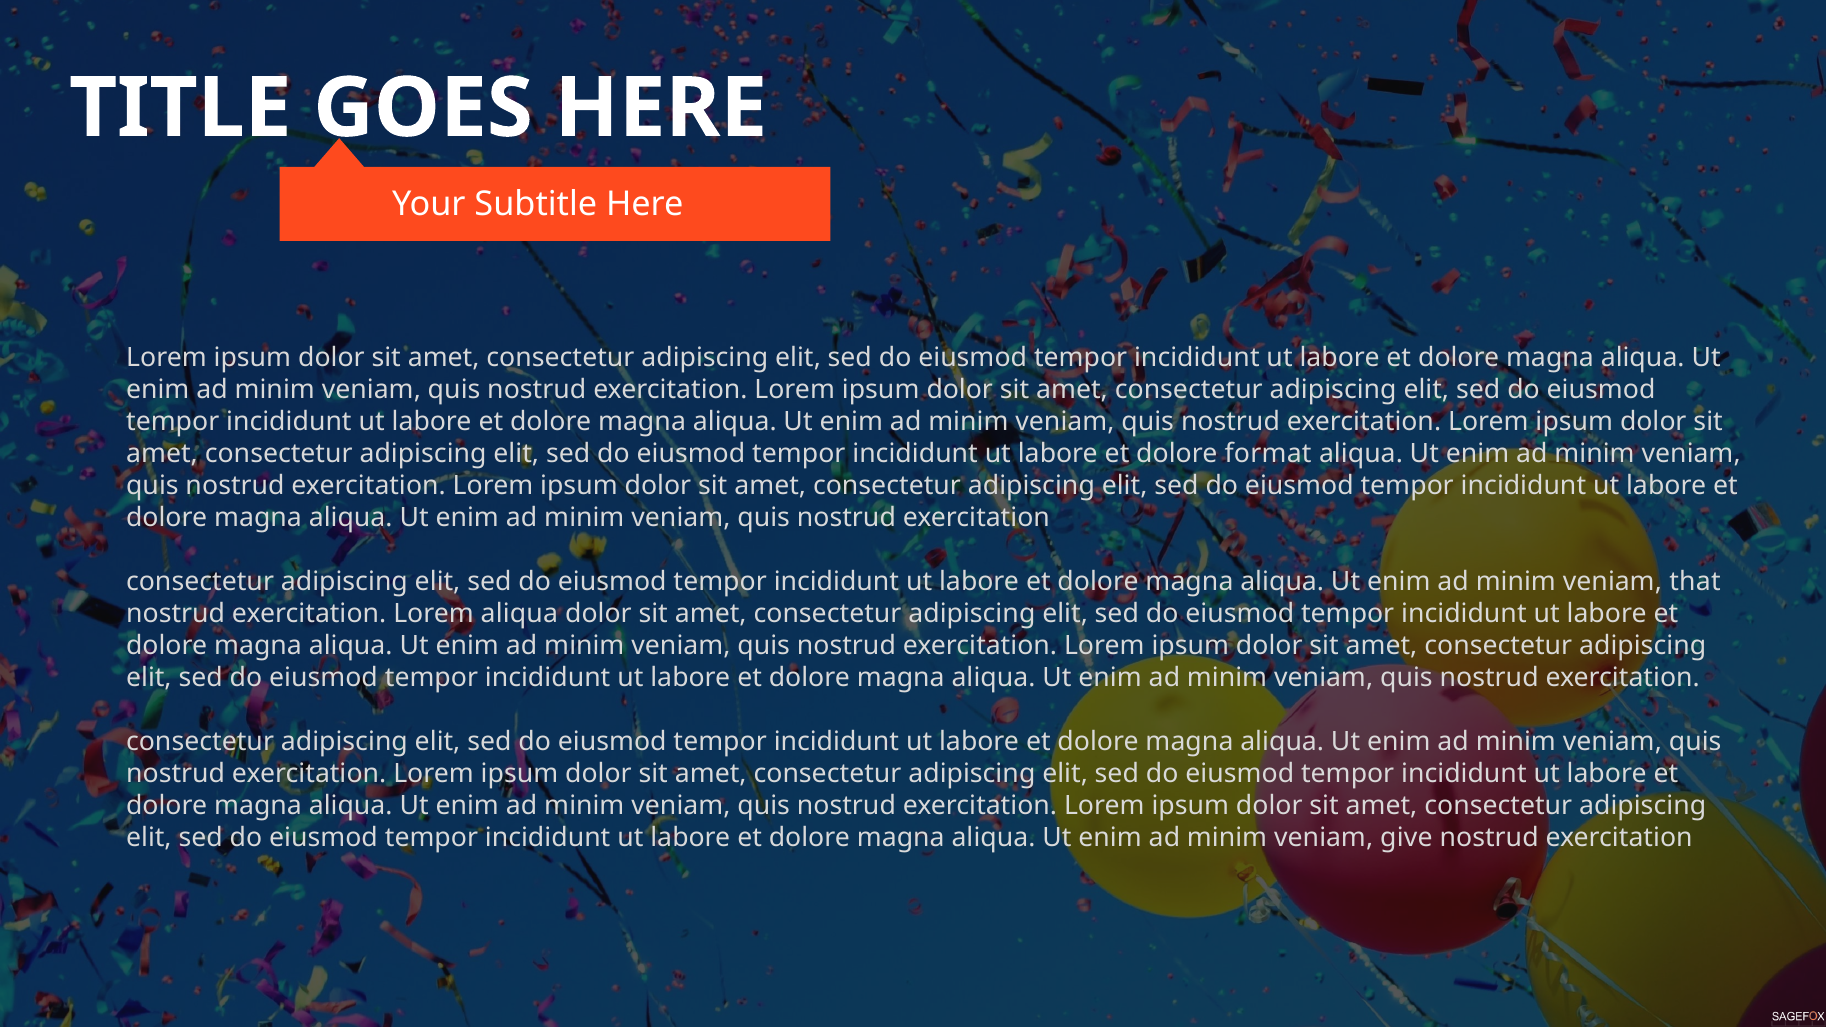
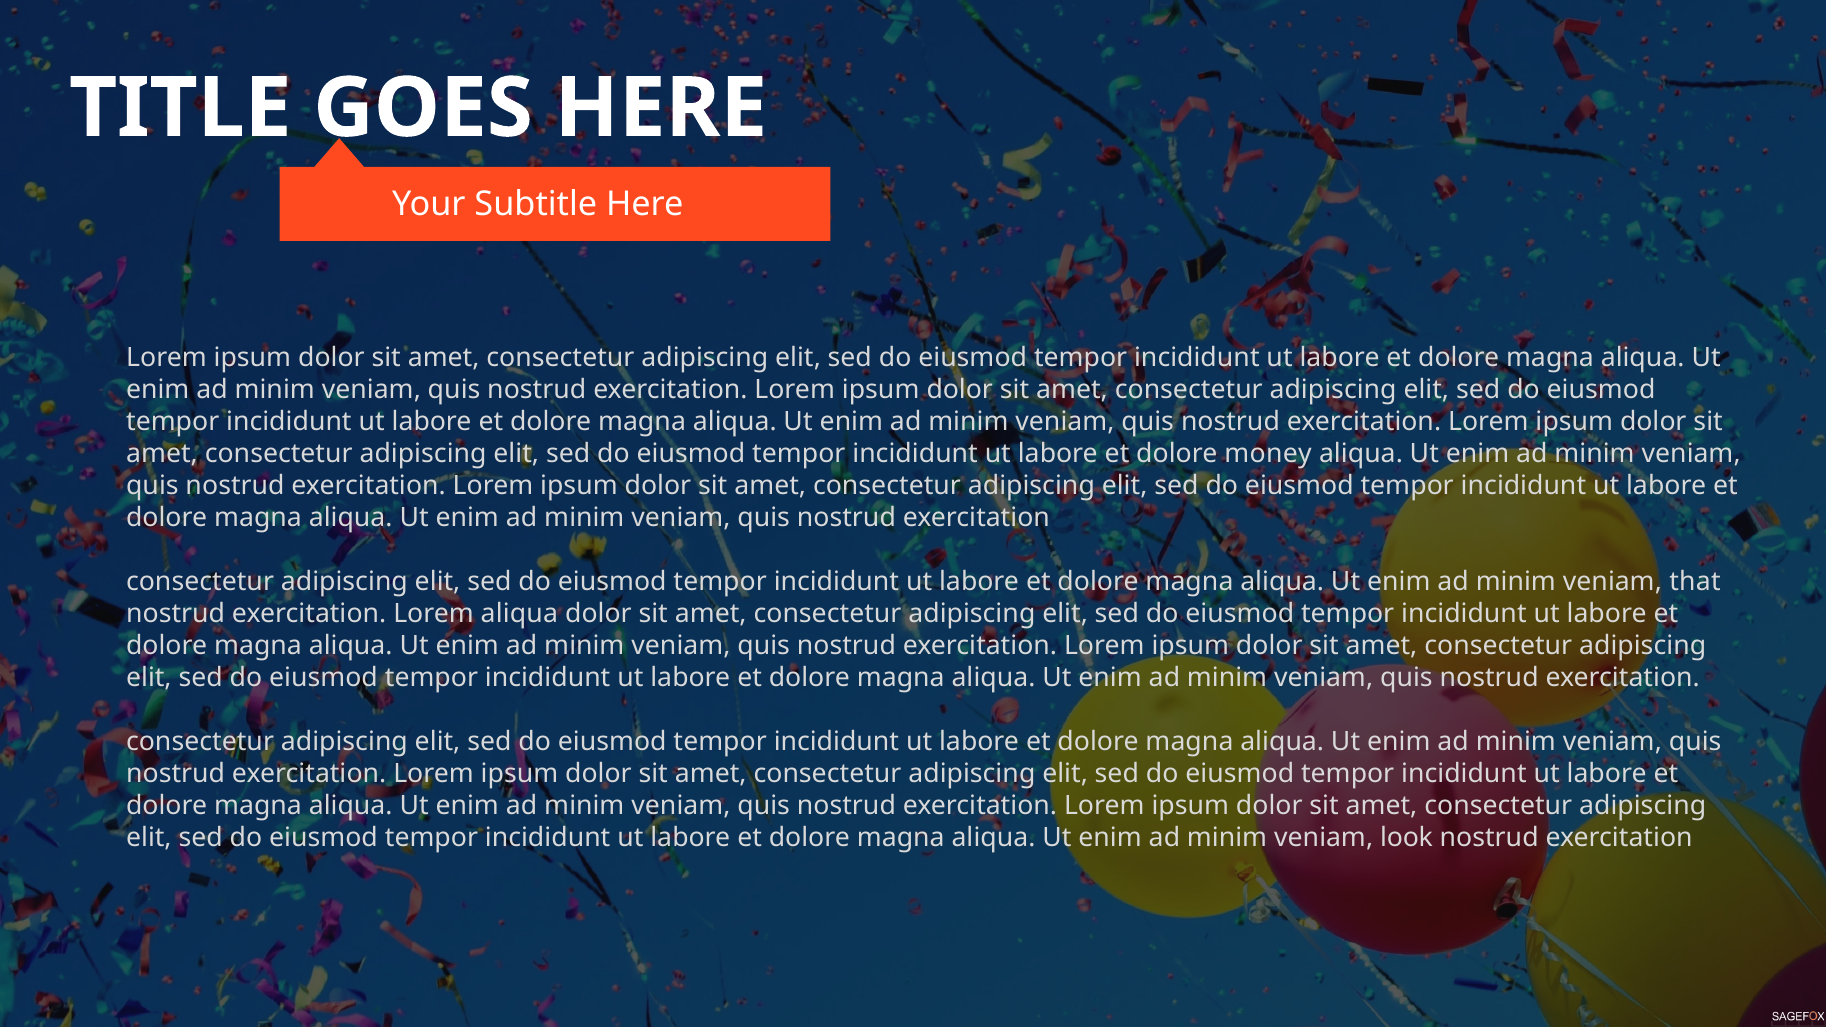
format: format -> money (1268, 454)
give: give -> look (1407, 838)
